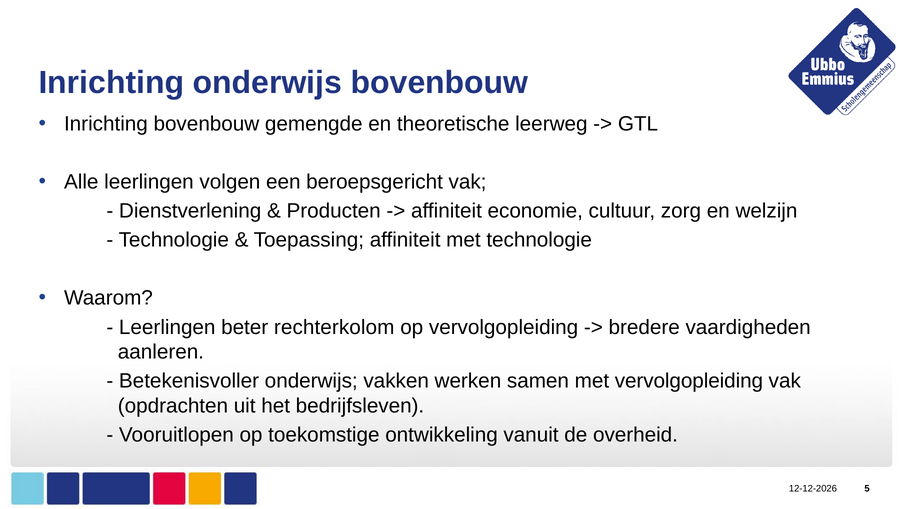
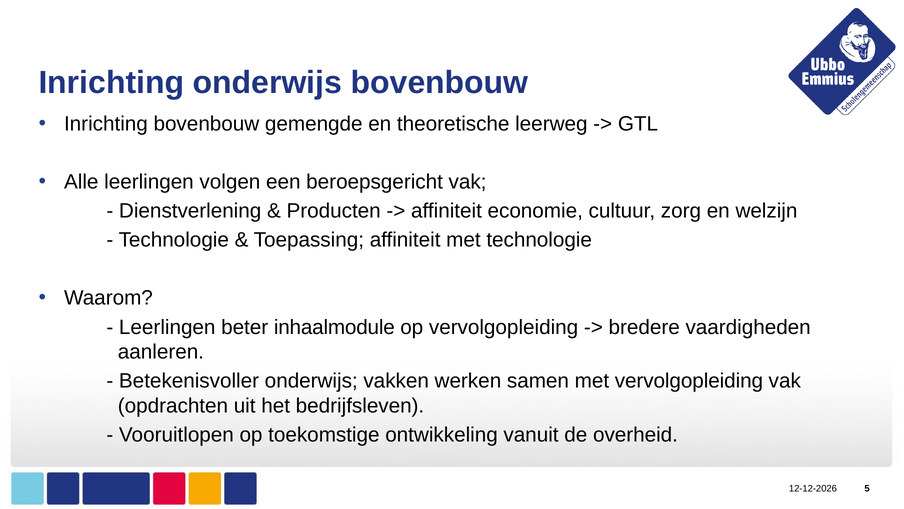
rechterkolom: rechterkolom -> inhaalmodule (334, 327)
